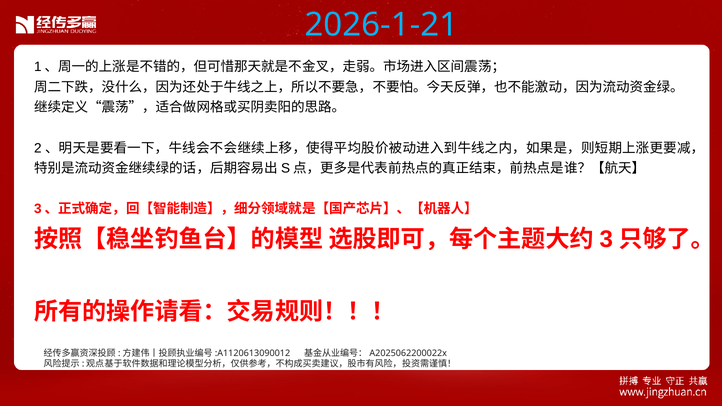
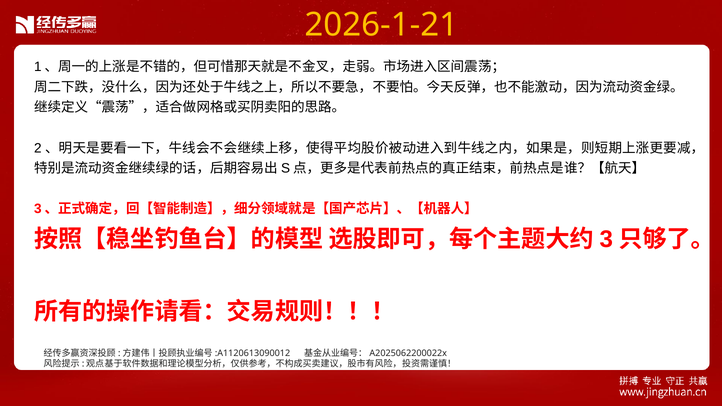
2026-1-21 colour: light blue -> yellow (381, 25)
